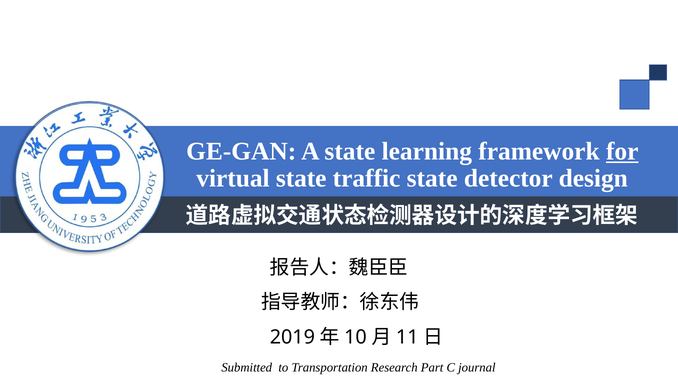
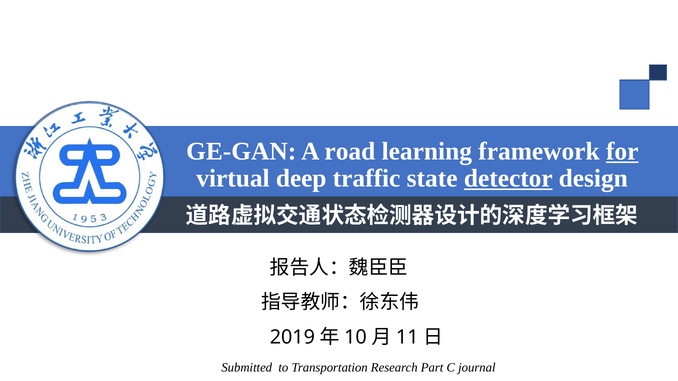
A state: state -> road (350, 151)
virtual state: state -> deep (301, 179)
detector underline: none -> present (508, 179)
